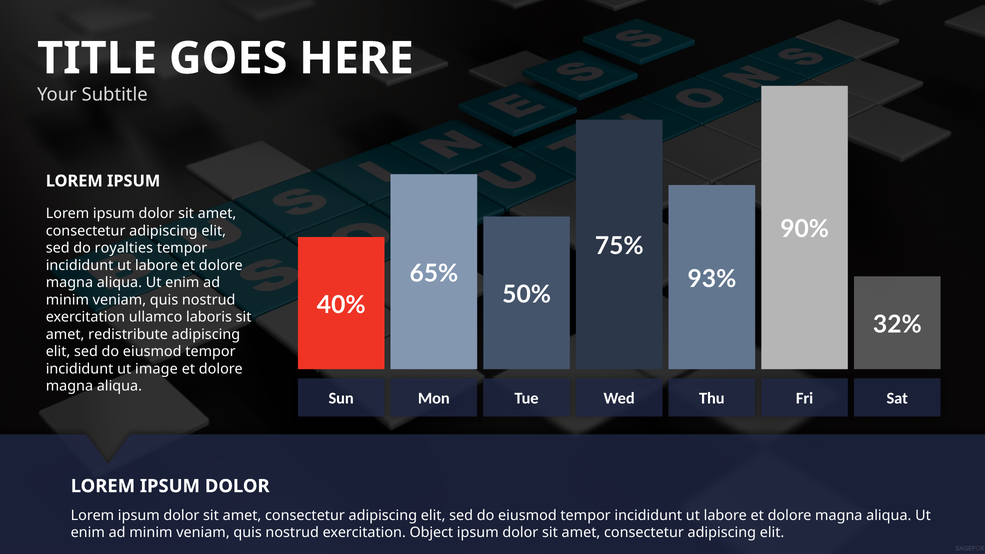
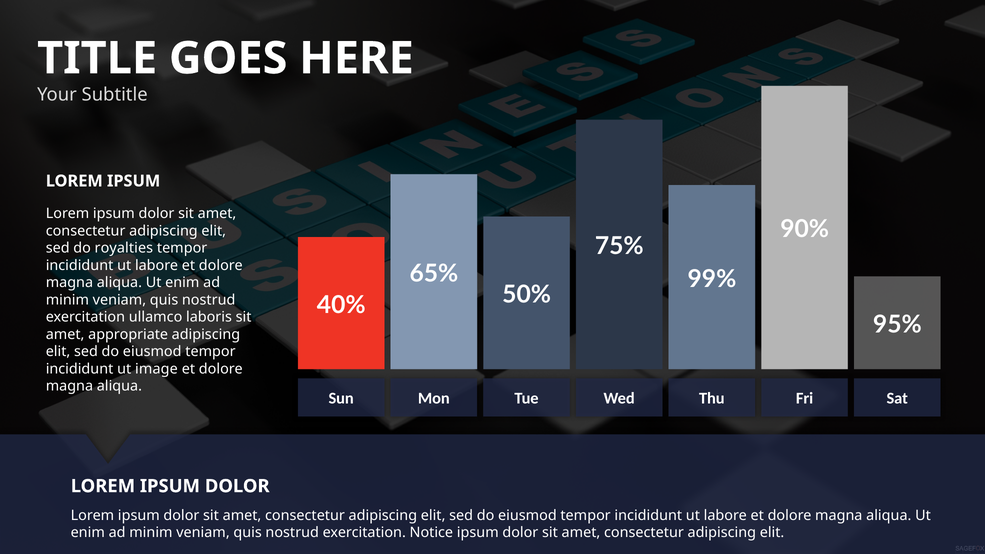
93%: 93% -> 99% (712, 279)
32%: 32% -> 95% (897, 325)
redistribute: redistribute -> appropriate (128, 334)
Object: Object -> Notice (431, 533)
